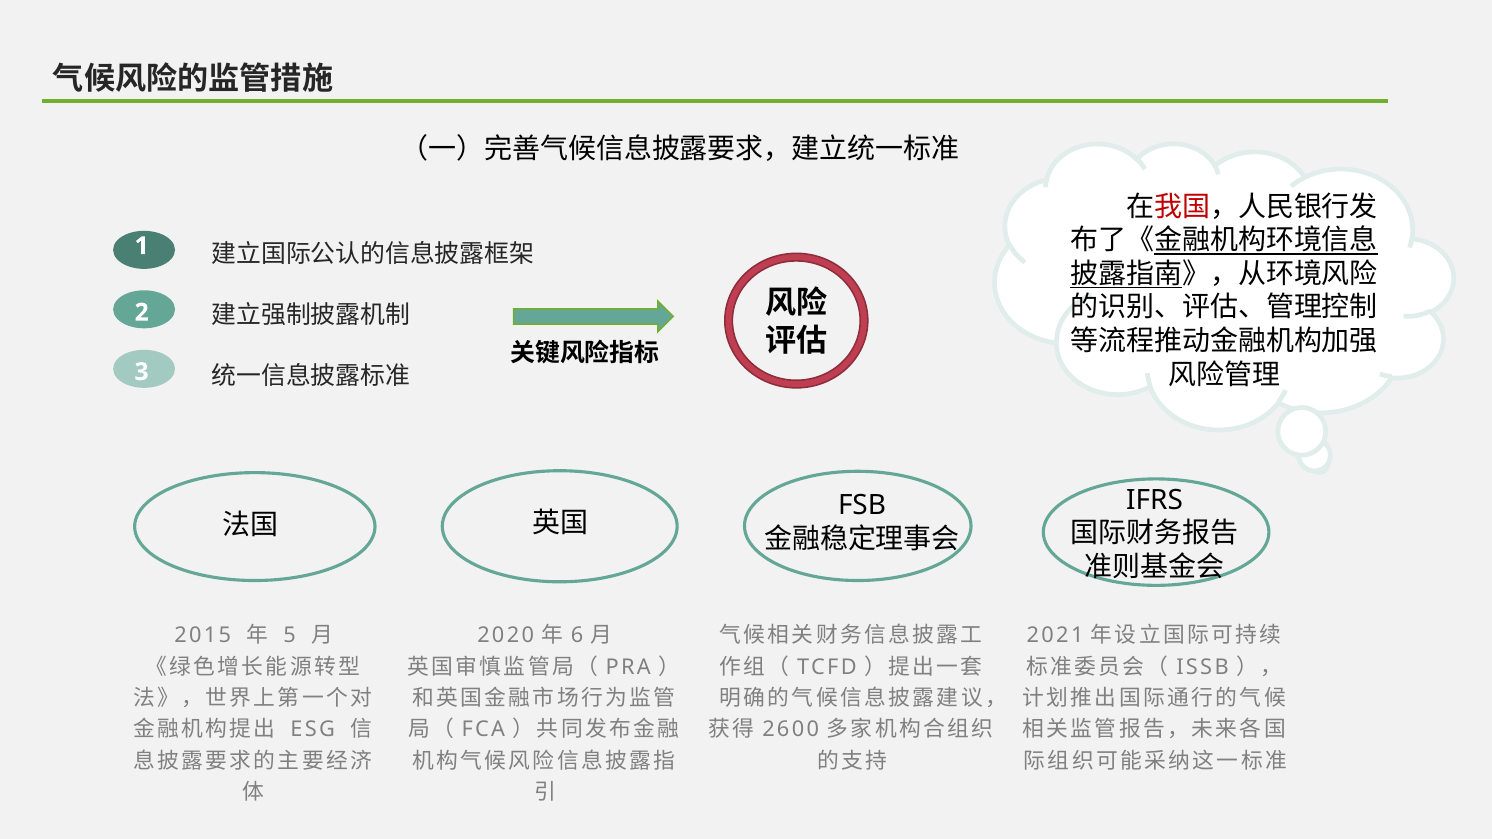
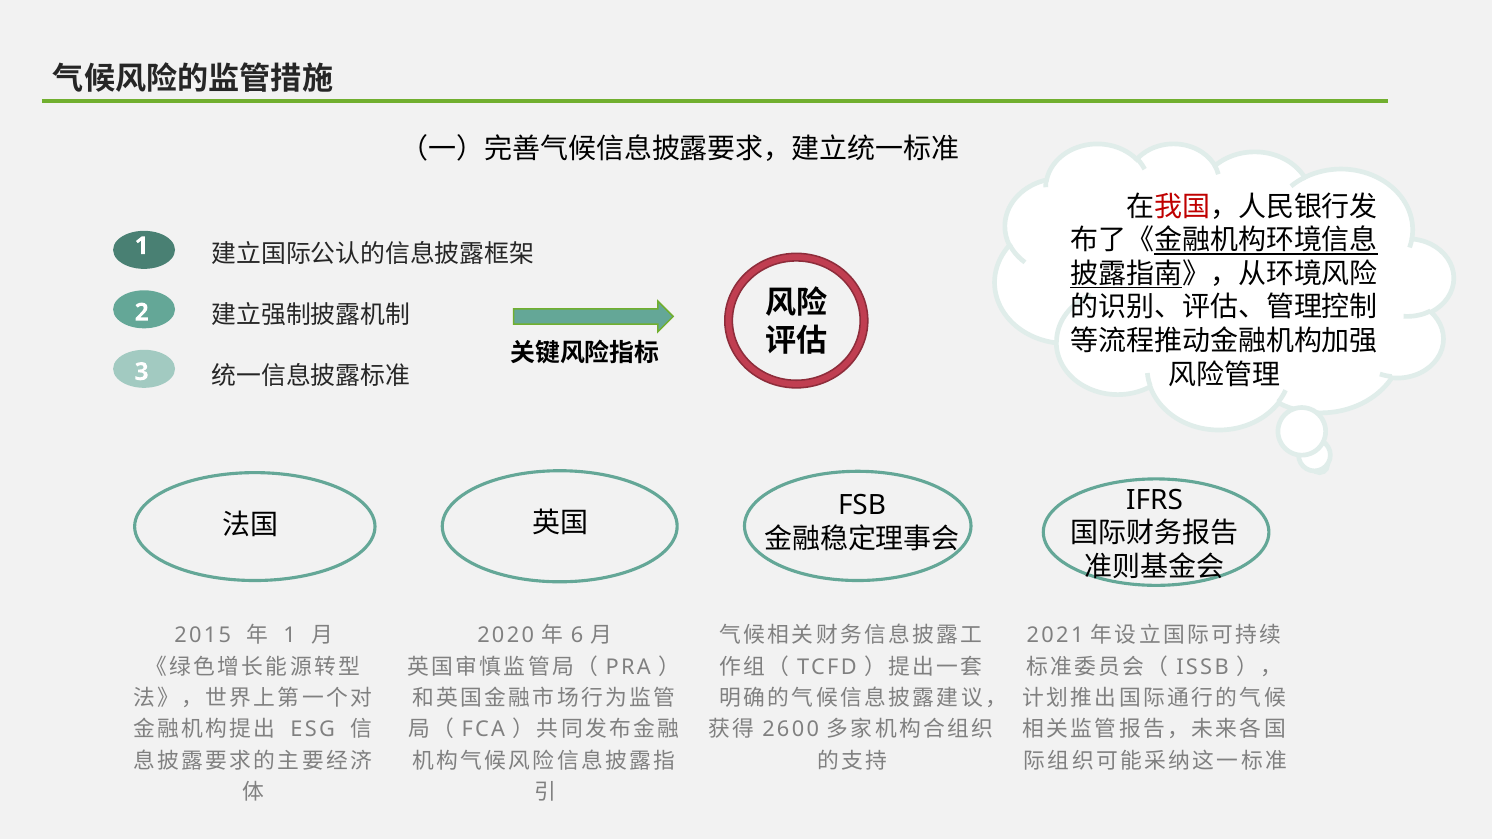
5: 5 -> 1 (290, 636)
